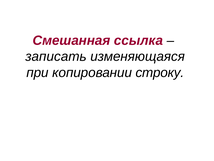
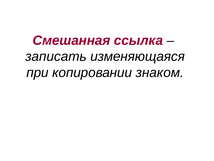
строку: строку -> знаком (160, 72)
